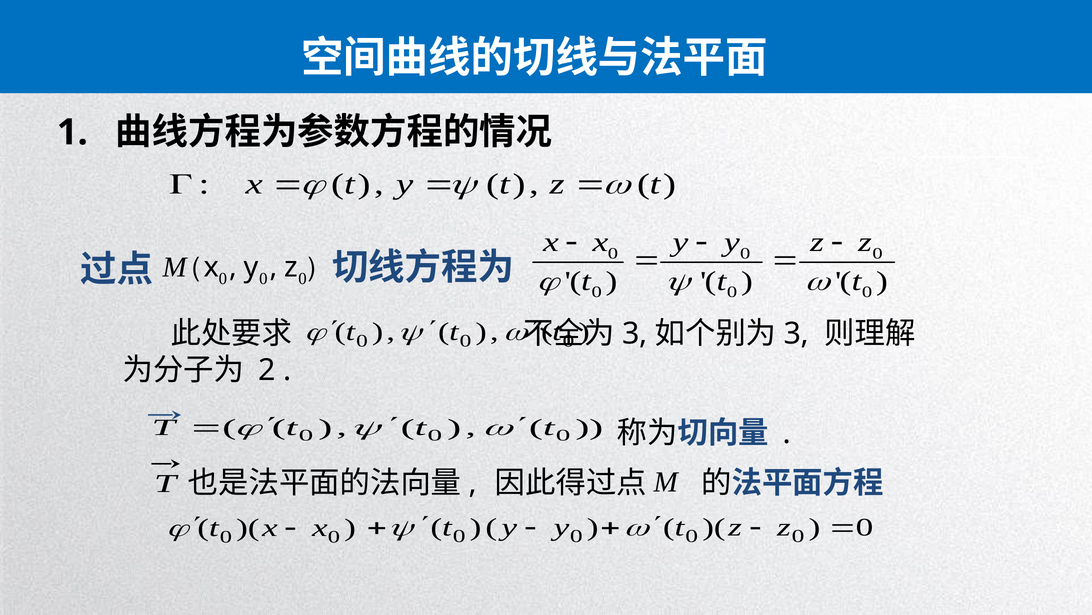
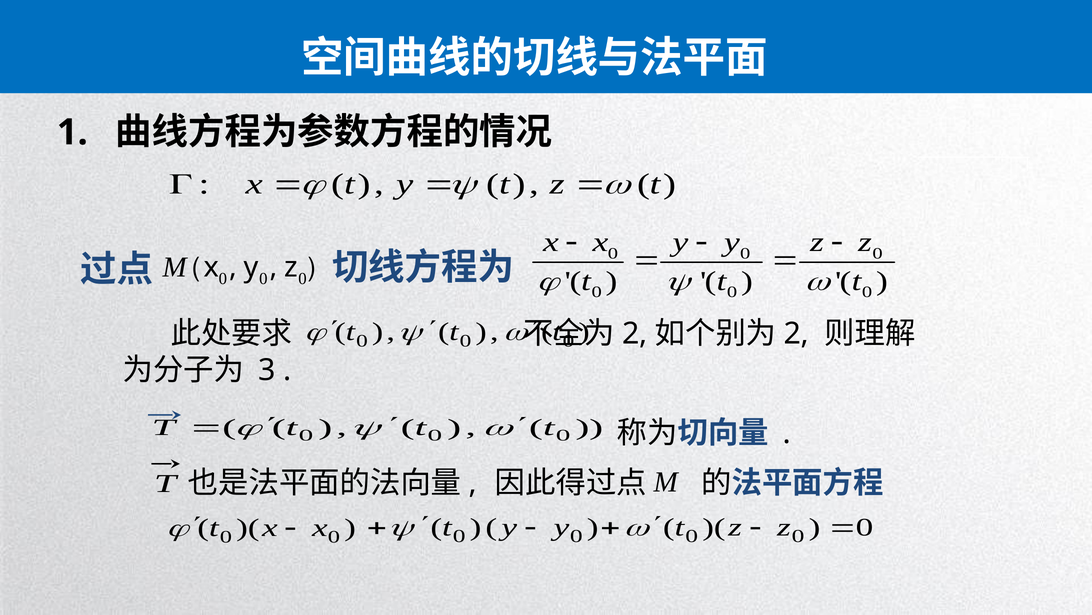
3: 3 -> 2 (635, 333)
3: 3 -> 2 (796, 333)
2: 2 -> 3 (267, 370)
